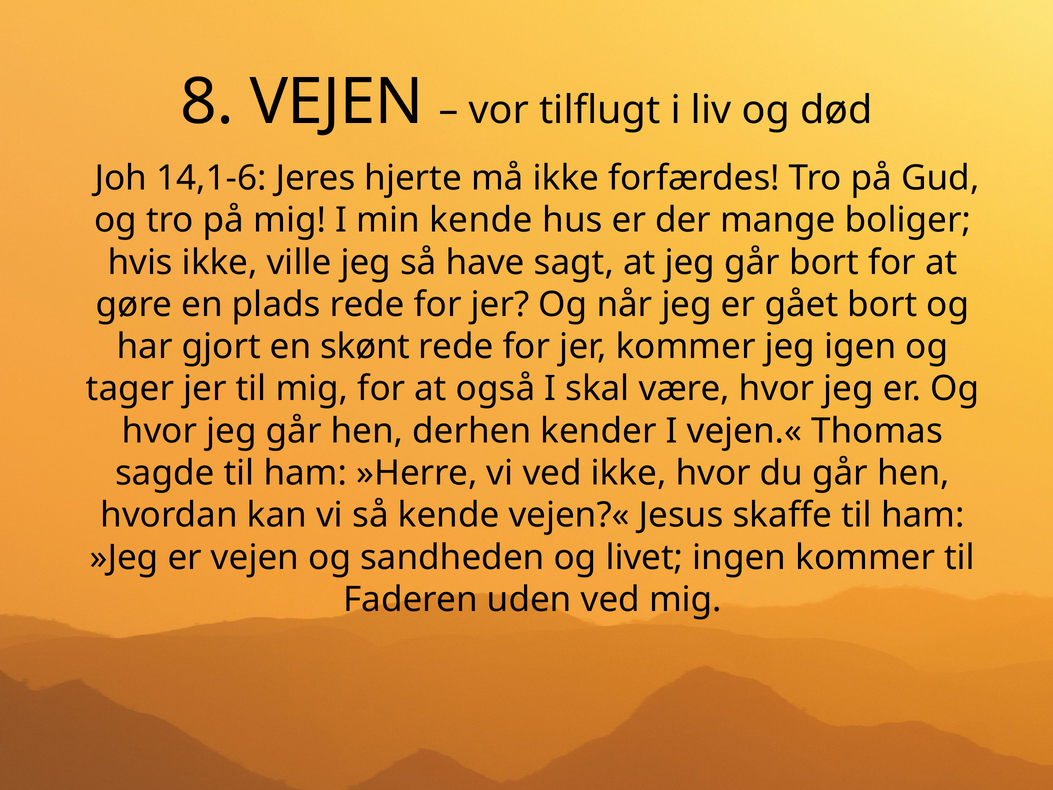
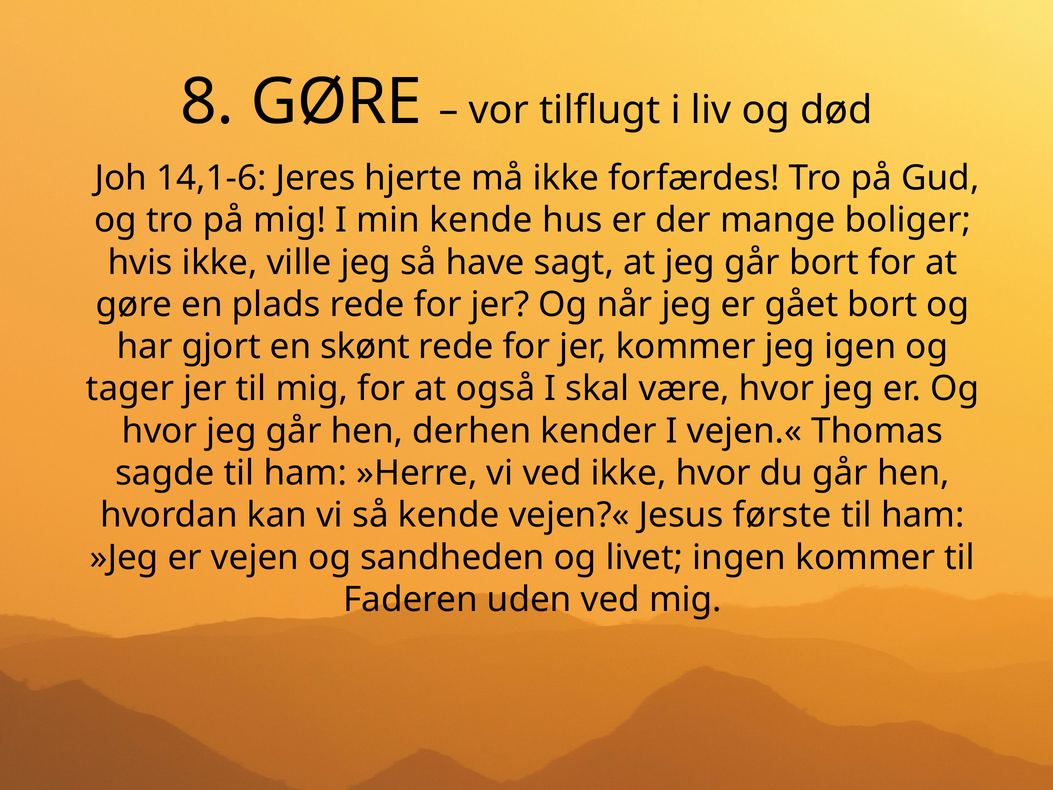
8 VEJEN: VEJEN -> GØRE (336, 102)
skaffe: skaffe -> første (782, 515)
